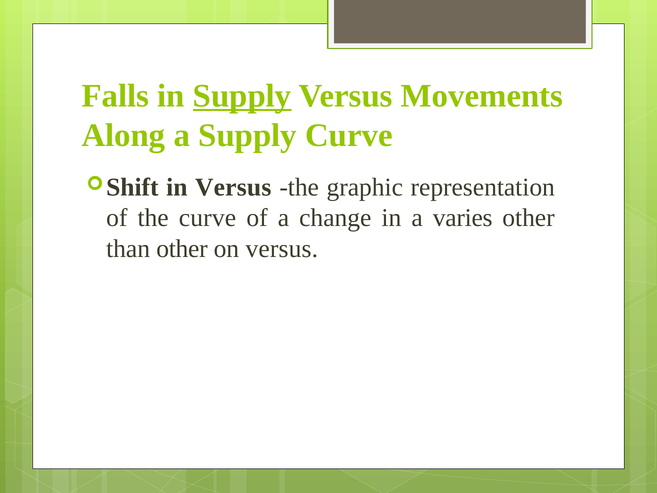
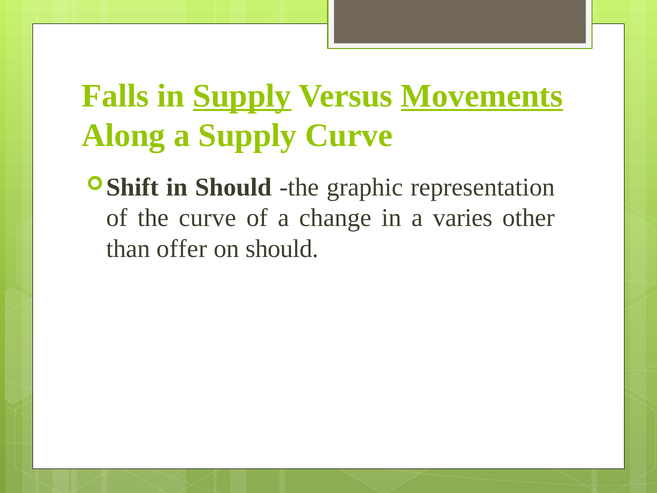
Movements underline: none -> present (482, 96)
in Versus: Versus -> Should (233, 187)
than other: other -> offer (182, 249)
on versus: versus -> should (282, 249)
